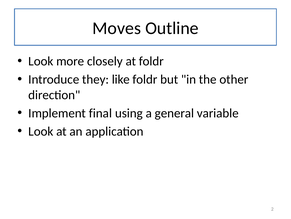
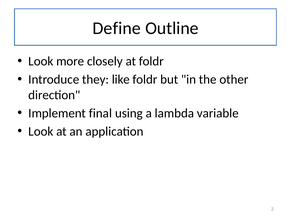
Moves: Moves -> Define (117, 28)
general: general -> lambda (174, 113)
